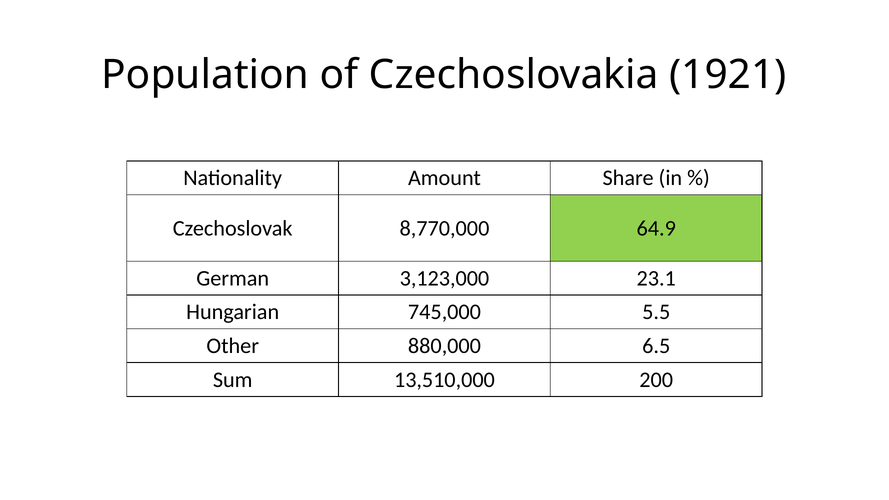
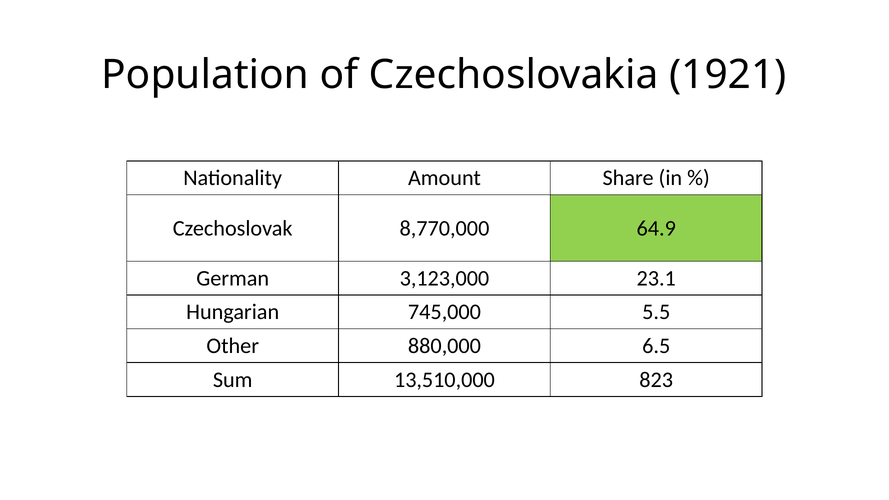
200: 200 -> 823 (656, 380)
